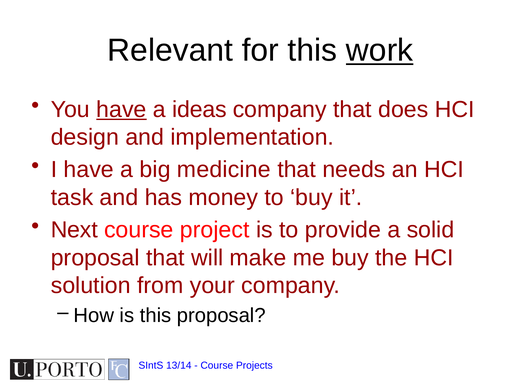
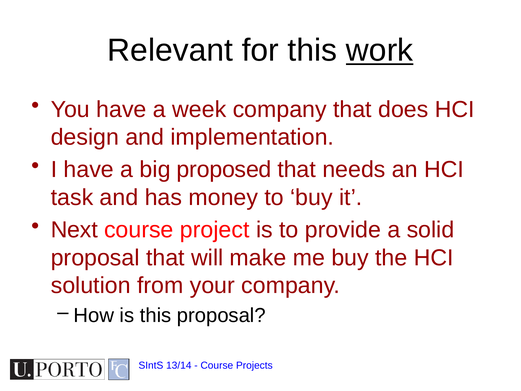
have underline: present -> none (121, 109)
ideas: ideas -> week (199, 109)
medicine: medicine -> proposed (224, 170)
